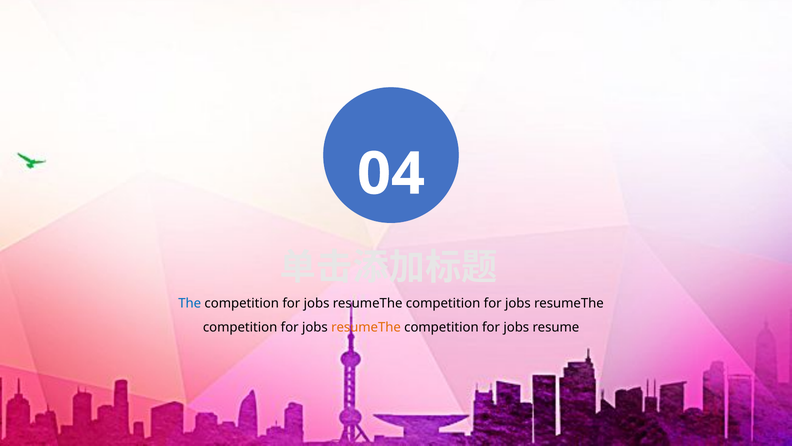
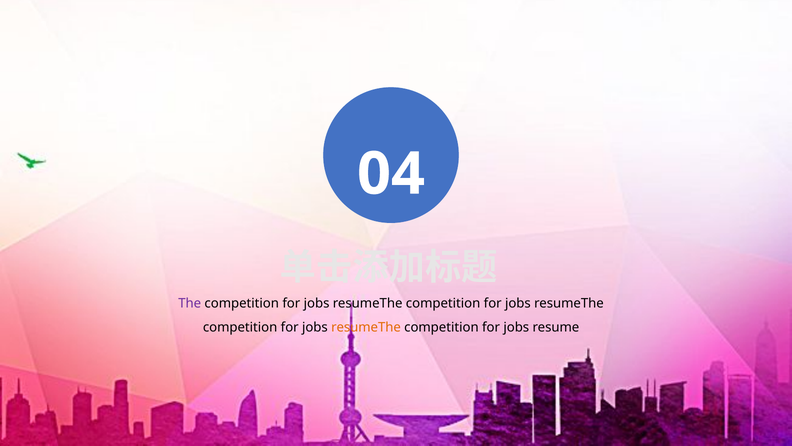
The colour: blue -> purple (190, 303)
